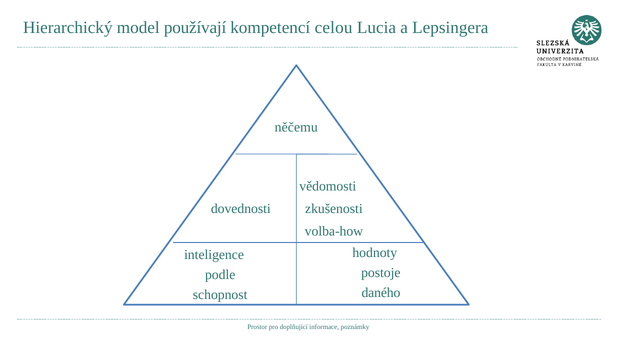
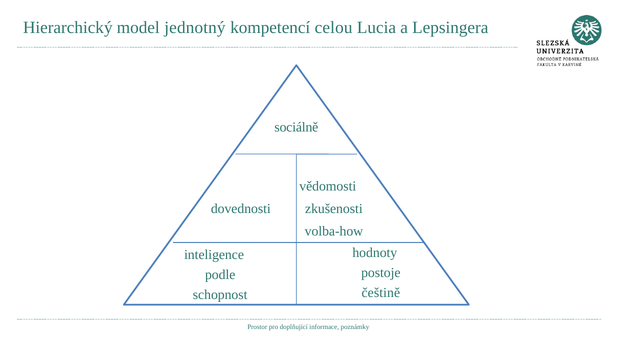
používají: používají -> jednotný (195, 28)
něčemu: něčemu -> sociálně (296, 127)
daného: daného -> češtině (381, 293)
